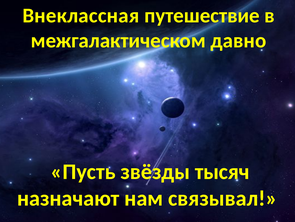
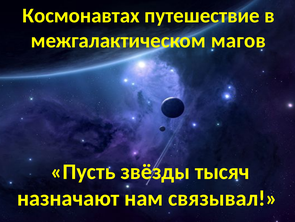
Внеклассная: Внеклассная -> Космонавтах (81, 15)
давно: давно -> магов (238, 41)
